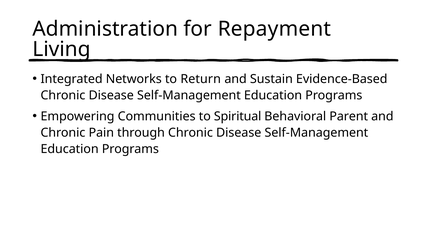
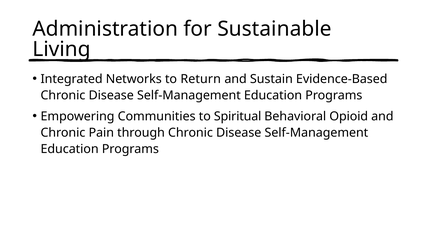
Repayment: Repayment -> Sustainable (275, 29)
Parent: Parent -> Opioid (349, 116)
